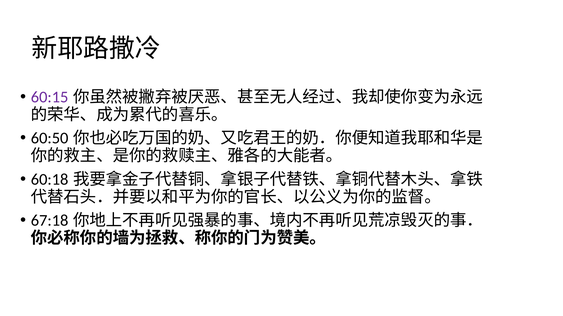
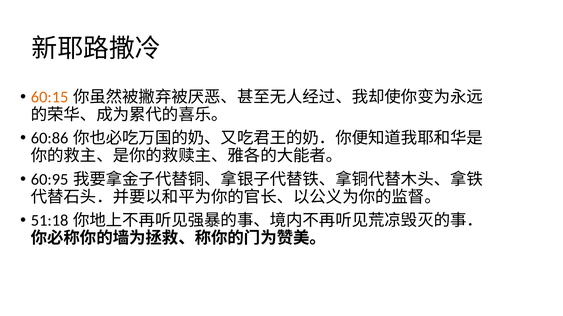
60:15 colour: purple -> orange (50, 97)
60:50: 60:50 -> 60:86 (50, 138)
60:18: 60:18 -> 60:95 (50, 180)
67:18: 67:18 -> 51:18 (50, 221)
